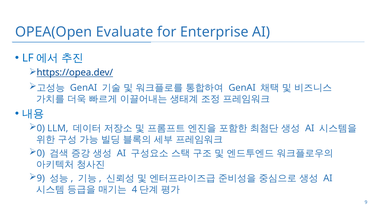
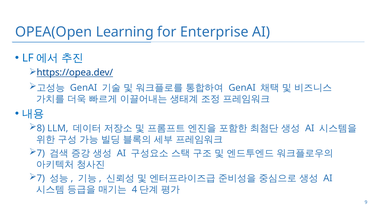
Evaluate: Evaluate -> Learning (125, 32)
0: 0 -> 8 (41, 128)
0: 0 -> 7 (41, 153)
9: 9 -> 7 (41, 178)
